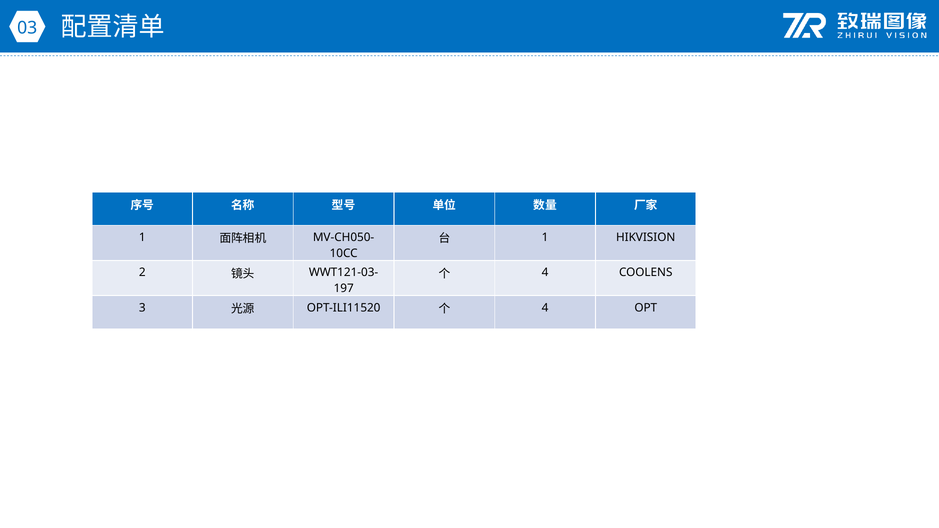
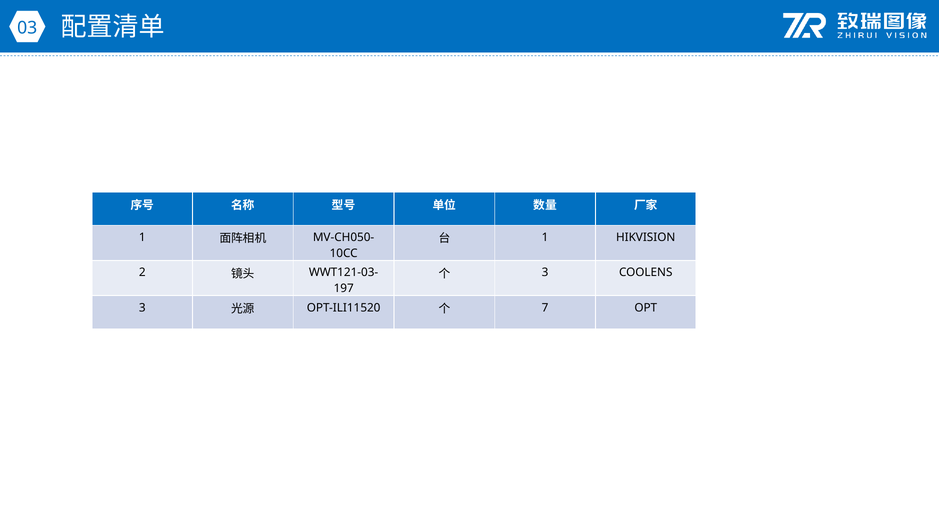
4: 4 -> 3 (545, 273)
4: 4 -> 7 (545, 308)
